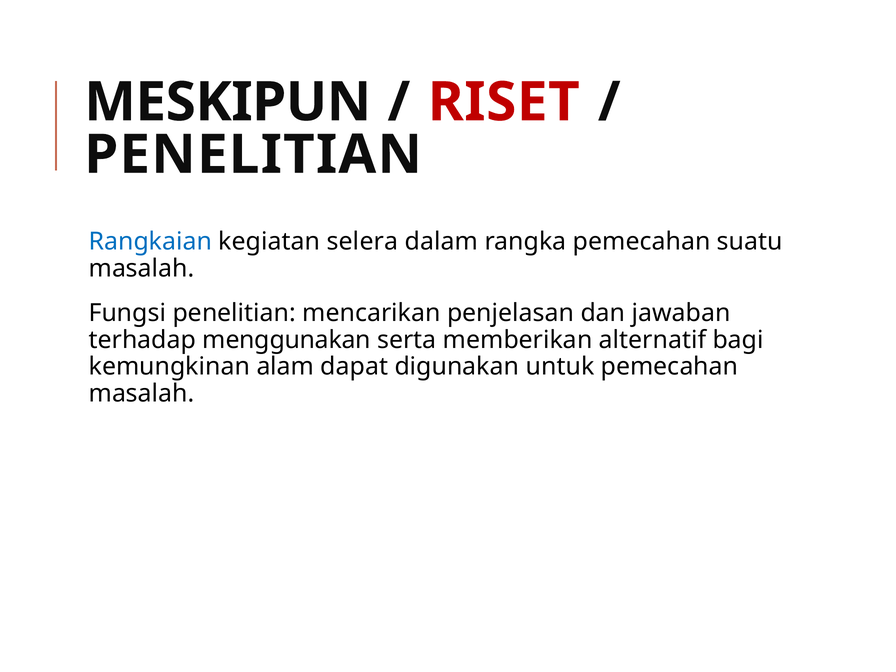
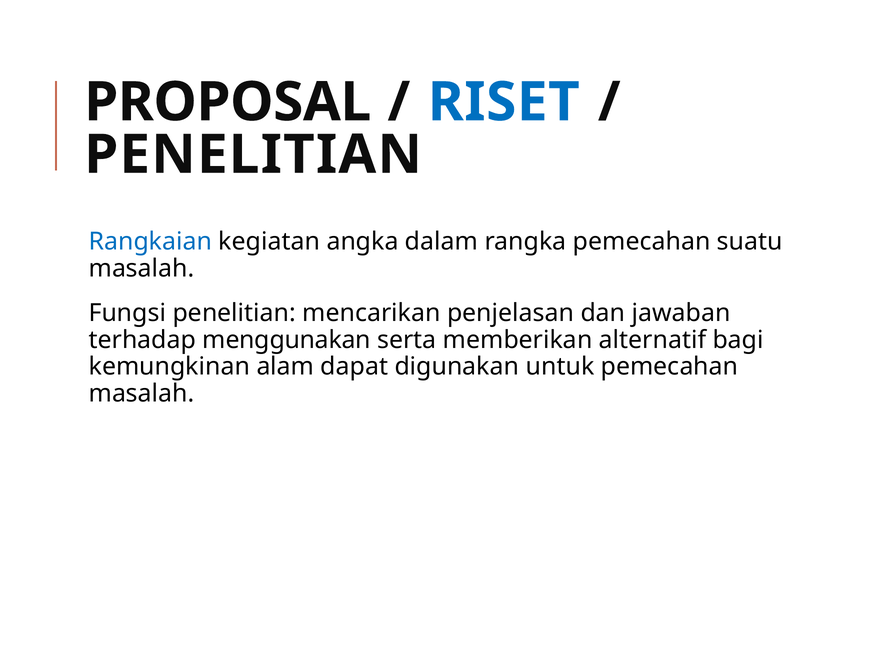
MESKIPUN: MESKIPUN -> PROPOSAL (228, 102)
RISET colour: red -> blue (504, 102)
selera: selera -> angka (363, 242)
